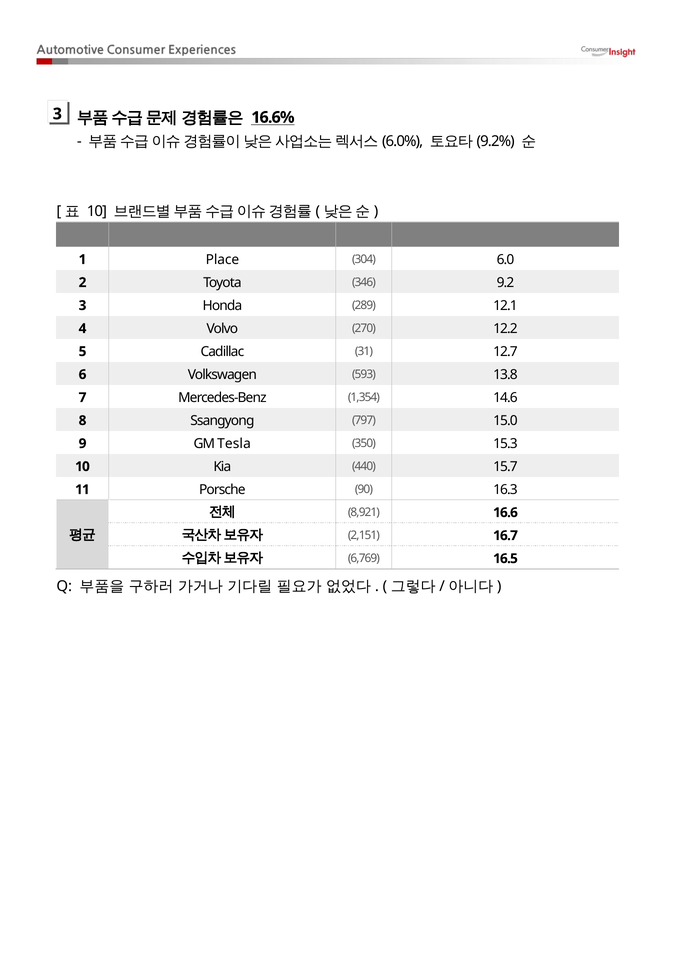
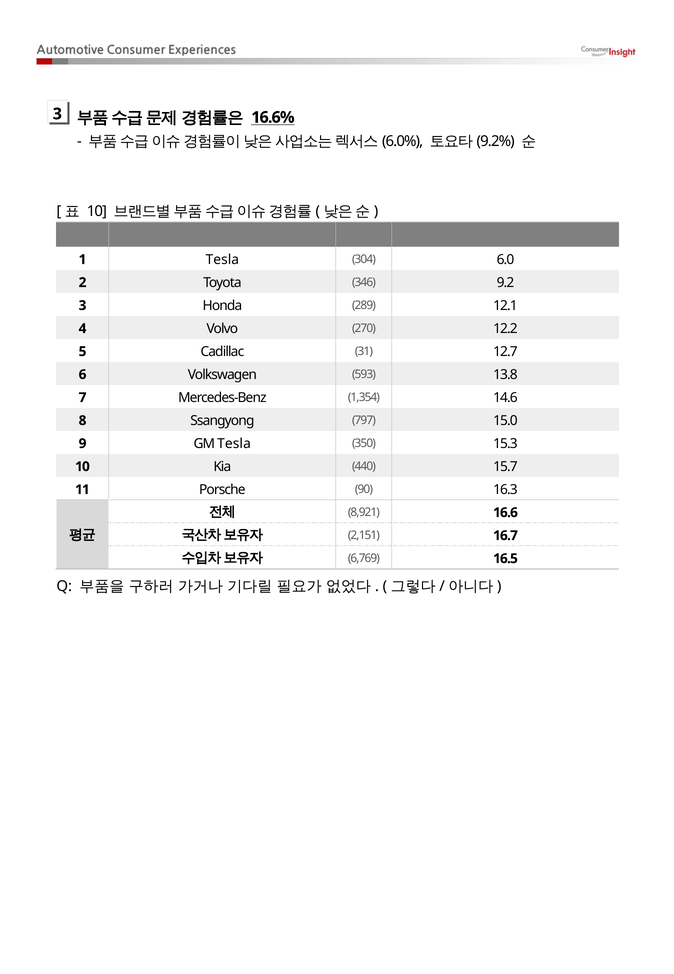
1 Place: Place -> Tesla (222, 259)
